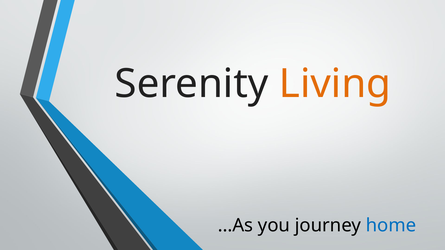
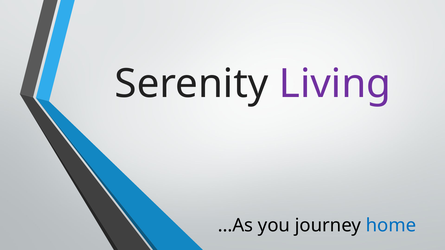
Living colour: orange -> purple (335, 84)
